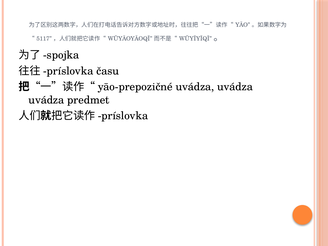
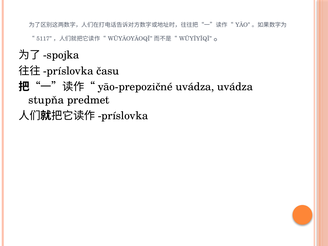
uvádza: uvádza -> stupňa (46, 100)
